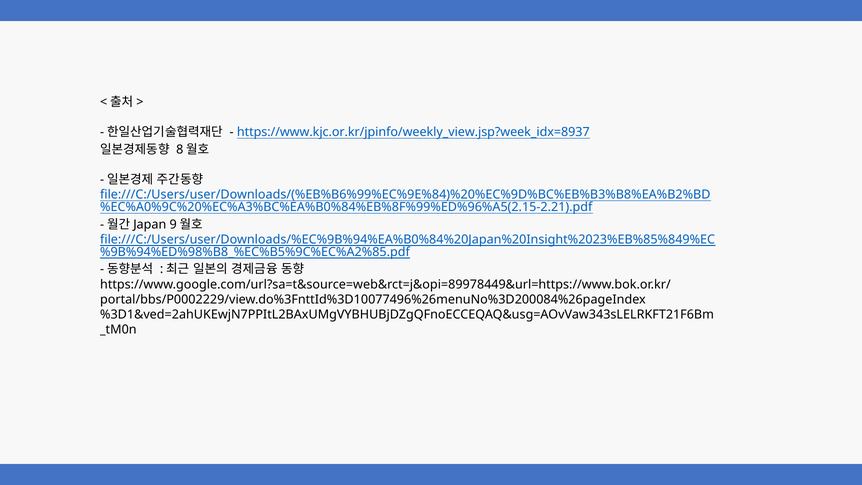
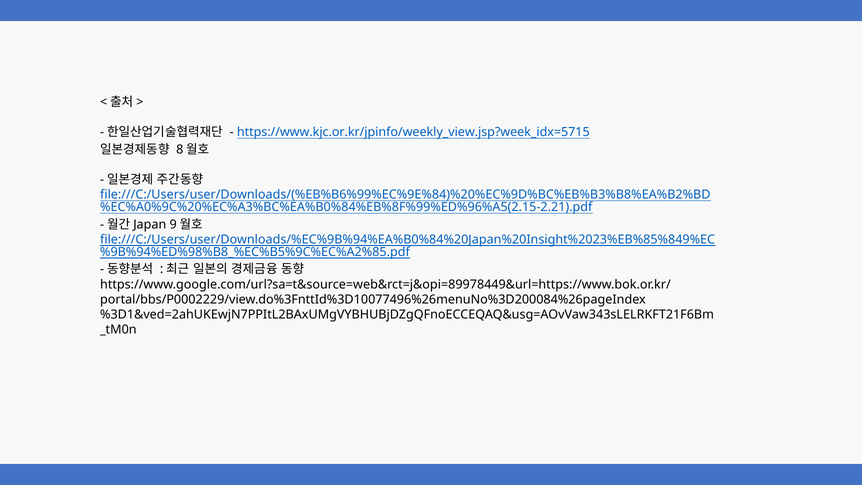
https://www.kjc.or.kr/jpinfo/weekly_view.jsp?week_idx=8937: https://www.kjc.or.kr/jpinfo/weekly_view.jsp?week_idx=8937 -> https://www.kjc.or.kr/jpinfo/weekly_view.jsp?week_idx=5715 (413, 132)
